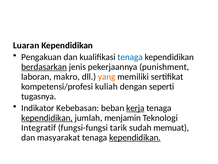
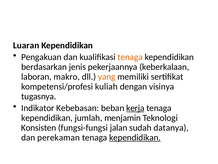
tenaga colour: blue -> orange (130, 57)
berdasarkan underline: present -> none (44, 67)
punishment: punishment -> keberkalaan (164, 67)
seperti: seperti -> visinya (162, 86)
kependidikan underline: present -> none (47, 117)
Integratif: Integratif -> Konsisten (39, 127)
tarik: tarik -> jalan (119, 127)
memuat: memuat -> datanya (171, 127)
masyarakat: masyarakat -> perekaman (59, 137)
